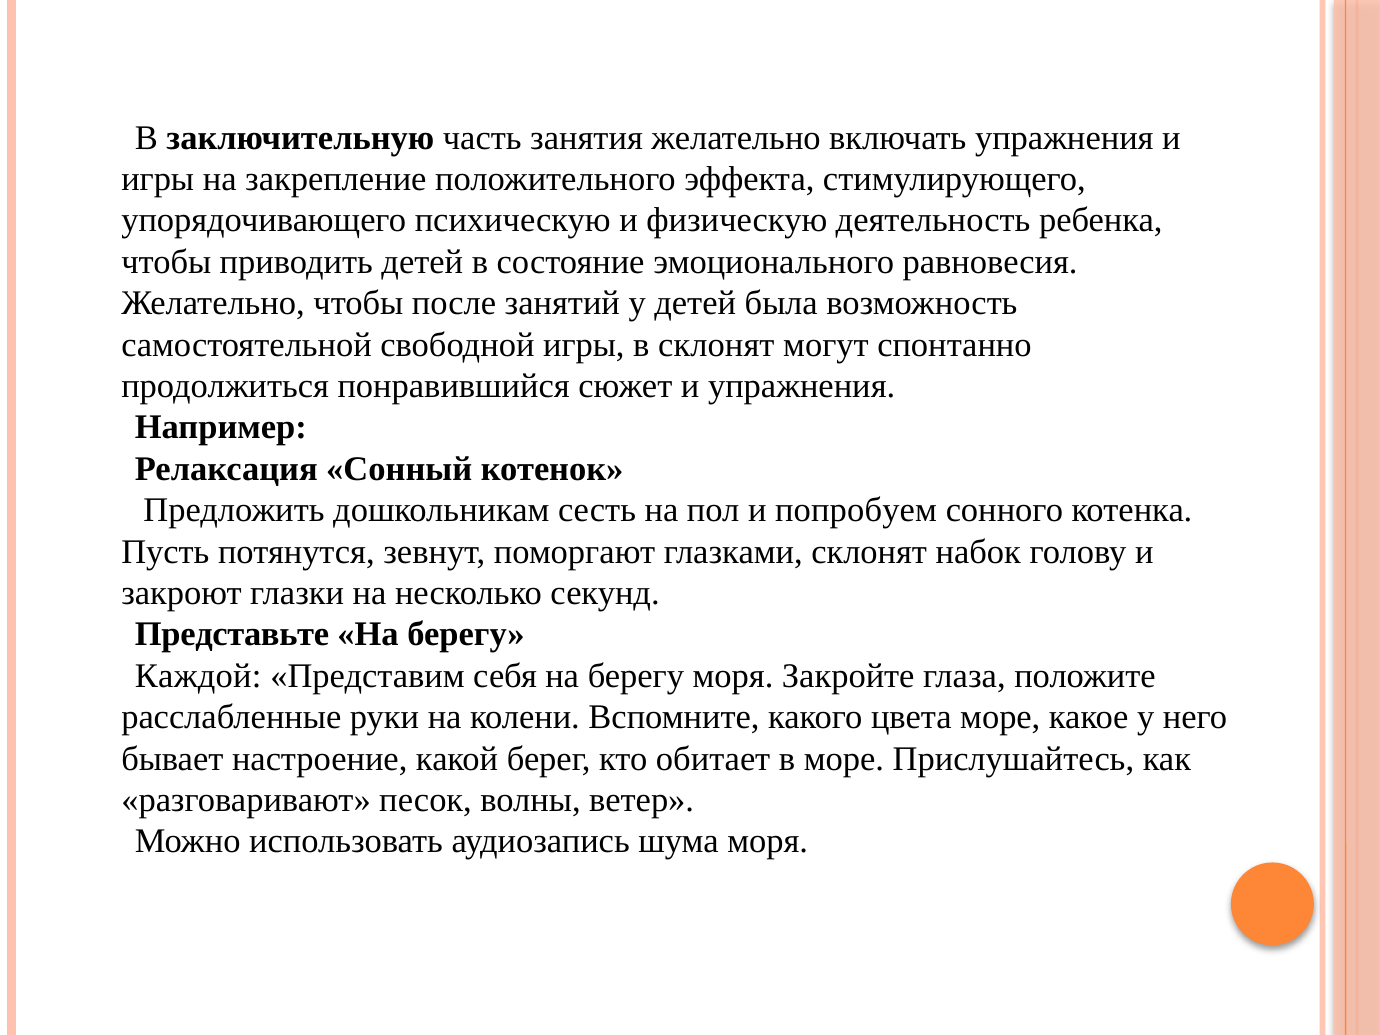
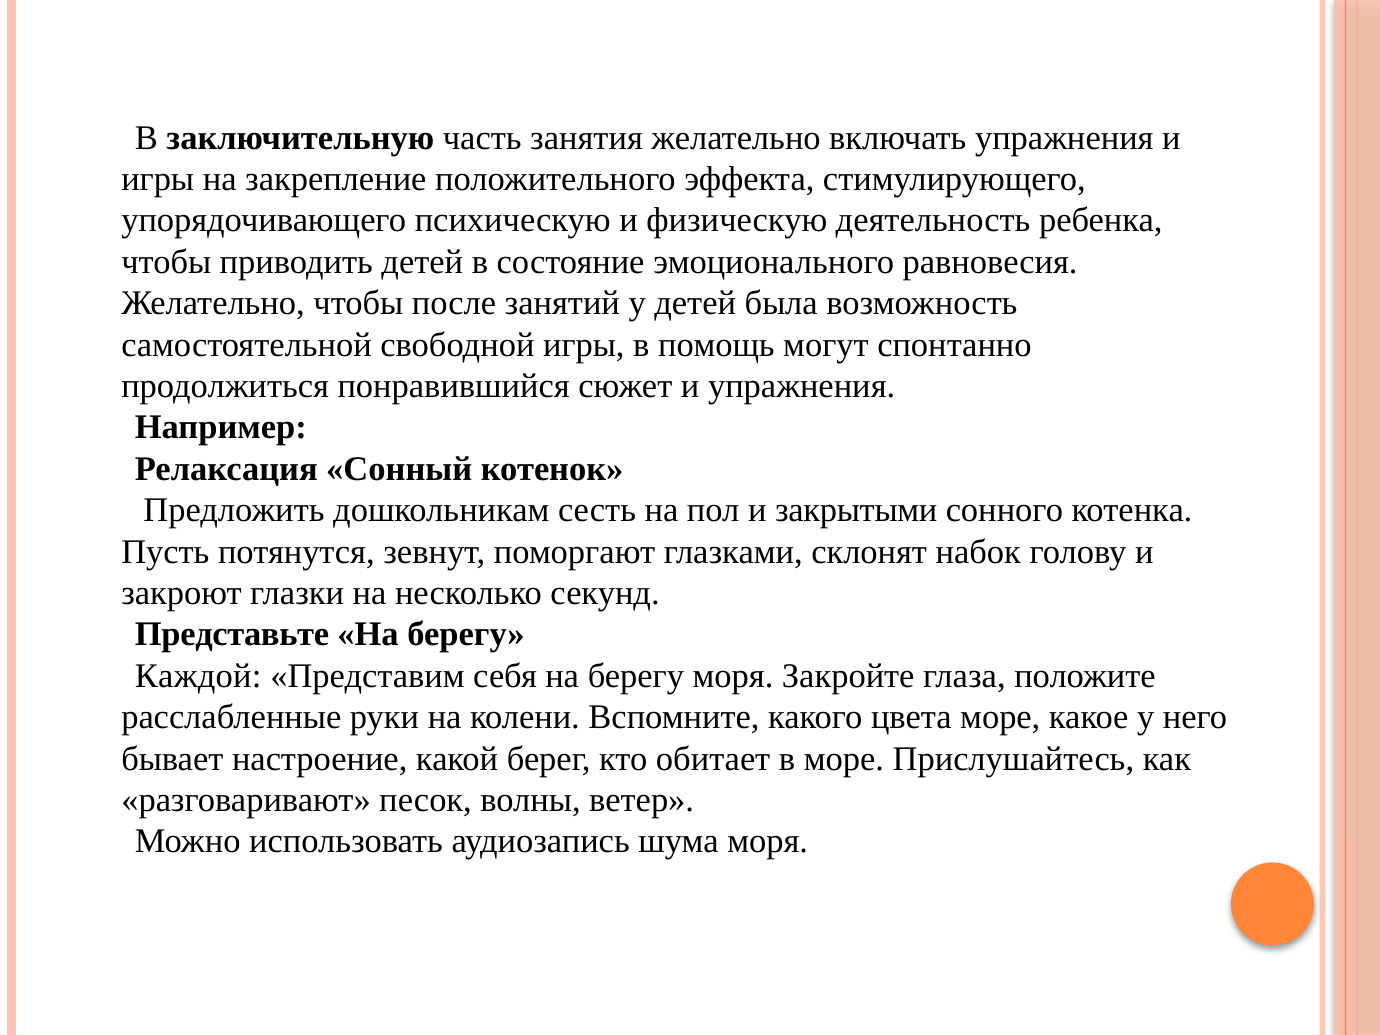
в склонят: склонят -> помощь (716, 345)
попробуем: попробуем -> закрытыми (856, 510)
